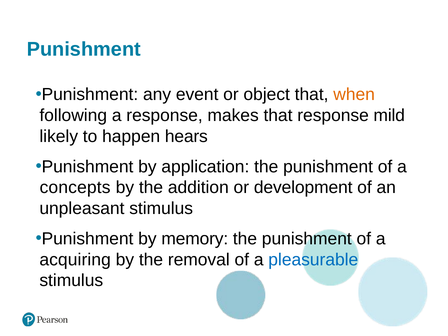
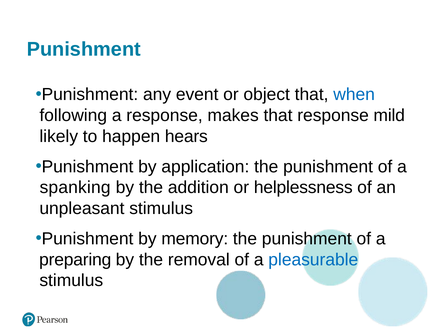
when colour: orange -> blue (354, 95)
concepts: concepts -> spanking (75, 188)
development: development -> helplessness (303, 188)
acquiring: acquiring -> preparing (75, 260)
